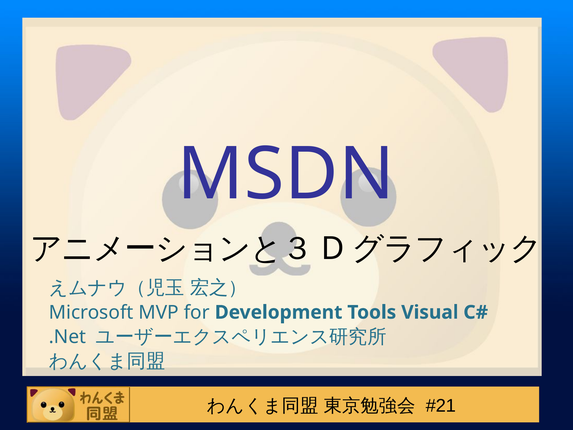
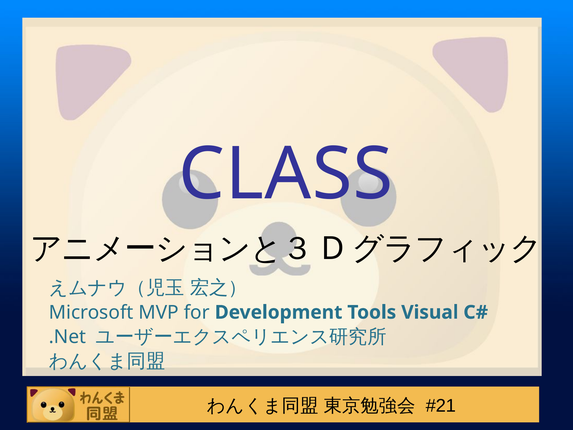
MSDN: MSDN -> CLASS (286, 174)
